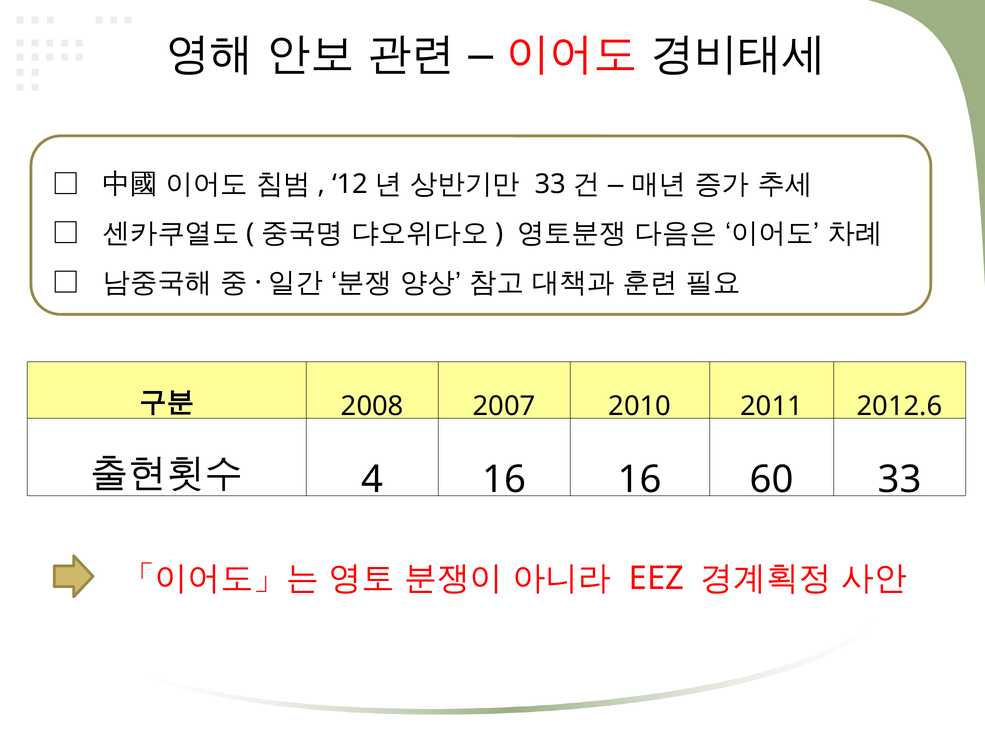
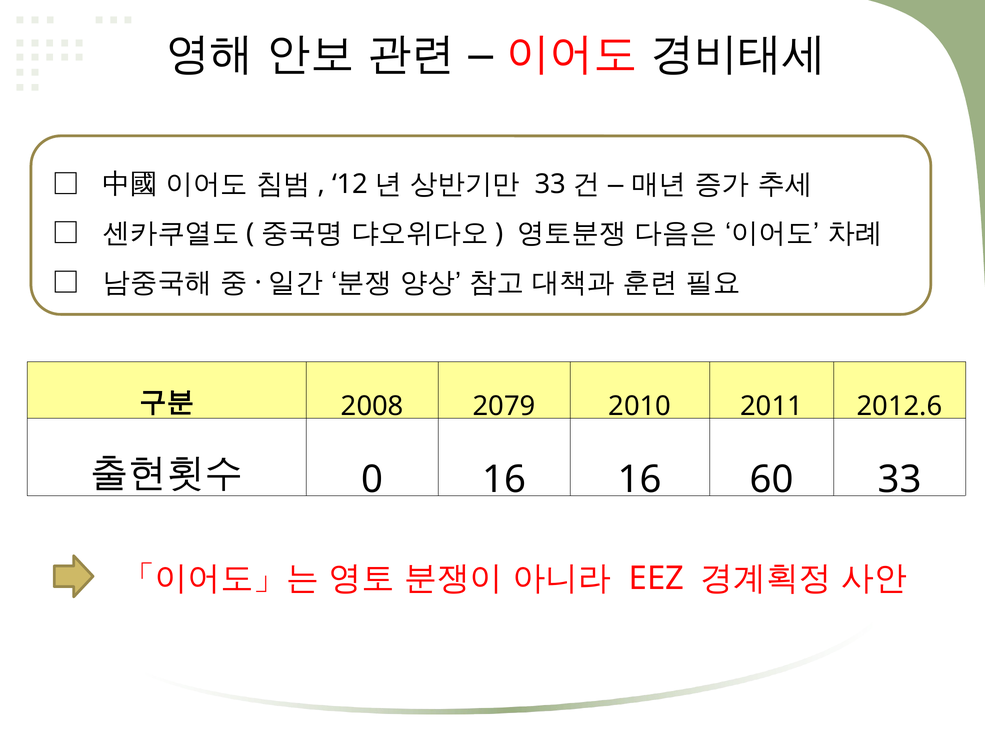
2007: 2007 -> 2079 (504, 406)
4: 4 -> 0 (372, 479)
